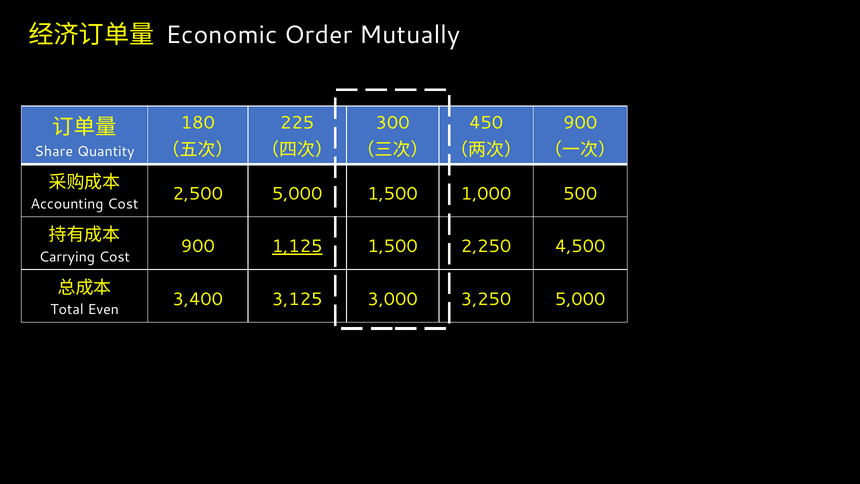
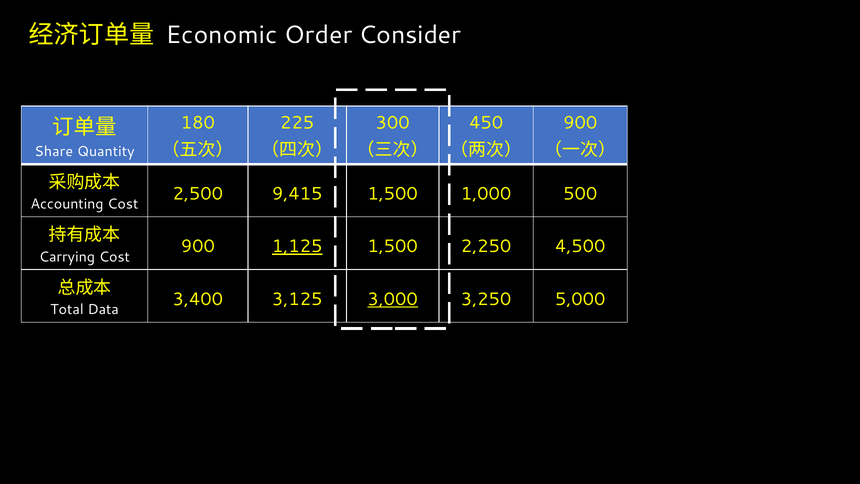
Mutually: Mutually -> Consider (410, 35)
2,500 5,000: 5,000 -> 9,415 (297, 194)
3,000 underline: none -> present (393, 299)
Even: Even -> Data (103, 309)
